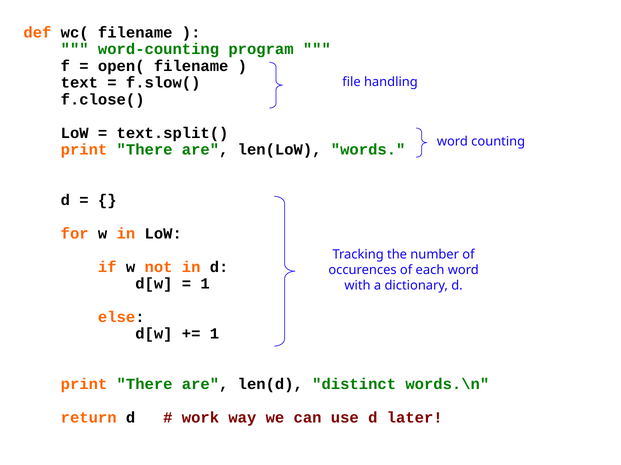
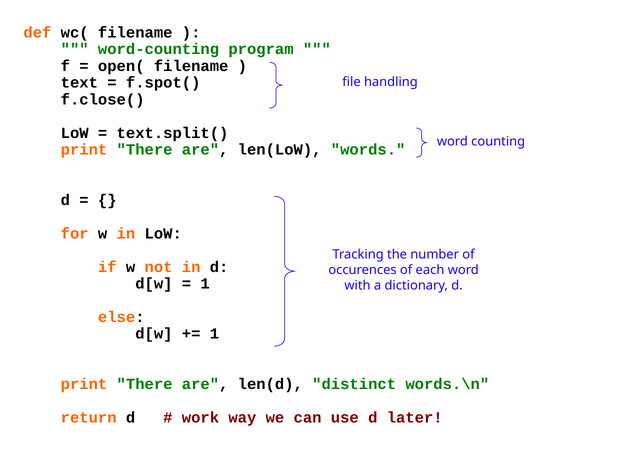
f.slow(: f.slow( -> f.spot( (163, 83)
